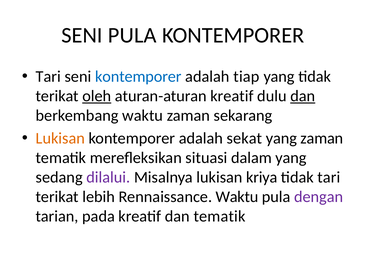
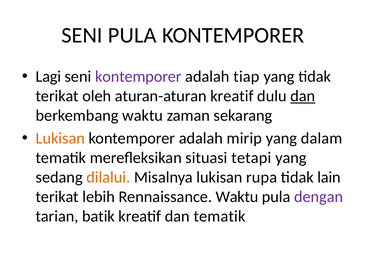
Tari: Tari -> Lagi (48, 77)
kontemporer colour: blue -> purple (138, 77)
oleh underline: present -> none (97, 96)
sekat: sekat -> mirip (244, 139)
yang zaman: zaman -> dalam (322, 139)
dalam: dalam -> tetapi (251, 158)
dilalui colour: purple -> orange (108, 178)
kriya: kriya -> rupa (262, 178)
tidak tari: tari -> lain (329, 178)
pada: pada -> batik (99, 217)
